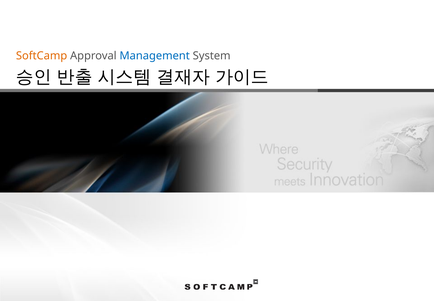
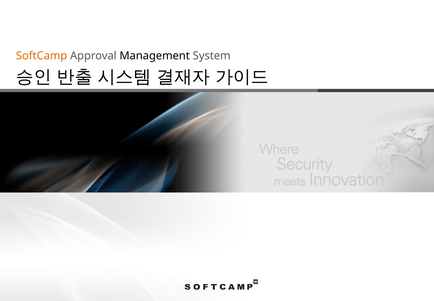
Management colour: blue -> black (155, 56)
